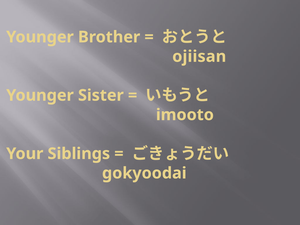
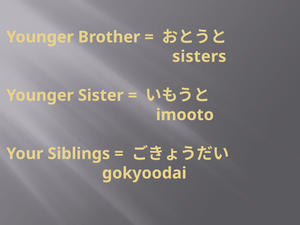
ojiisan: ojiisan -> sisters (199, 56)
